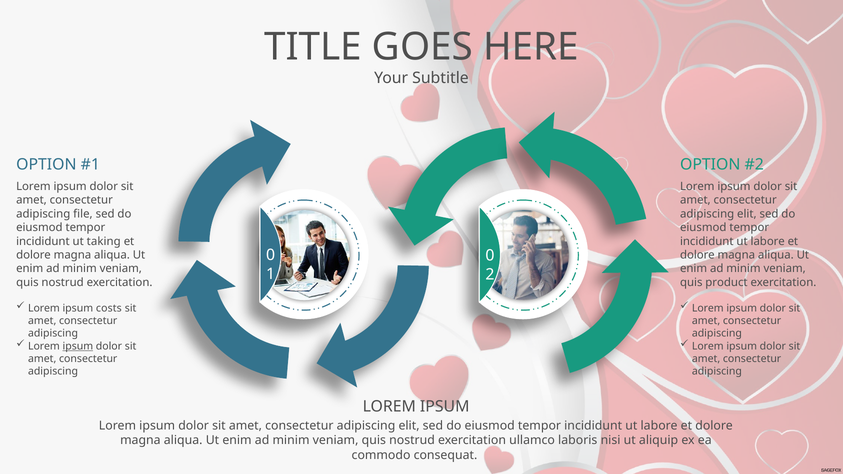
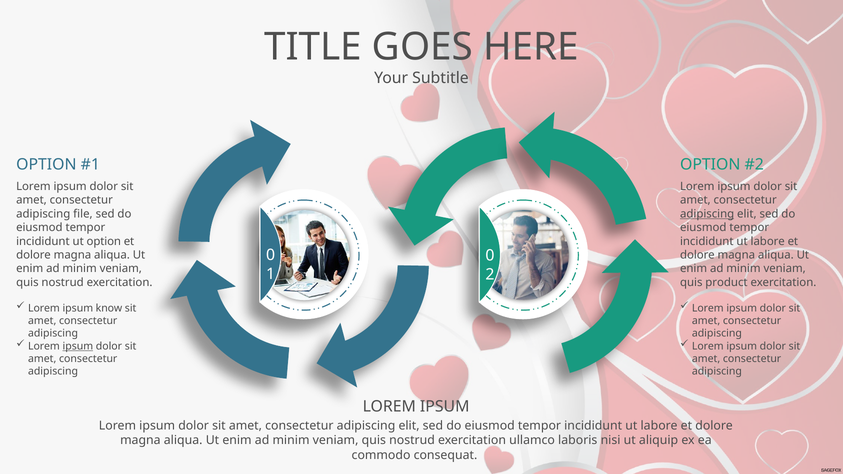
adipiscing underline: none -> present (707, 214)
ut taking: taking -> option (104, 241)
costs: costs -> know (109, 308)
